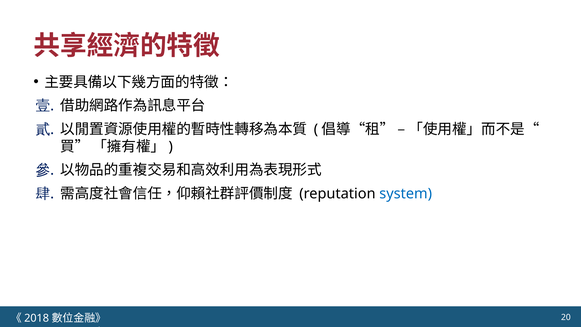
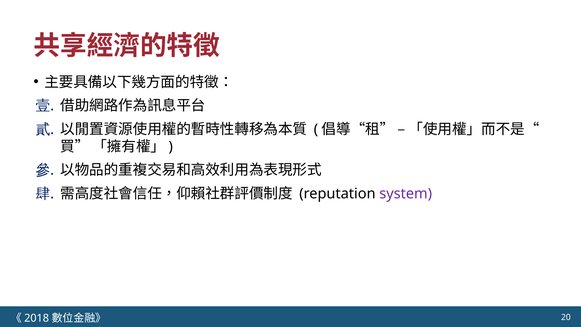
system colour: blue -> purple (406, 194)
